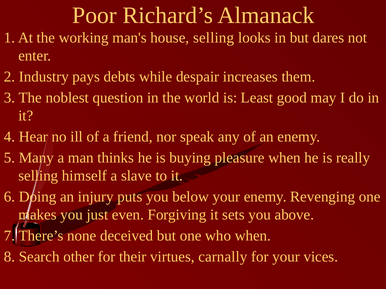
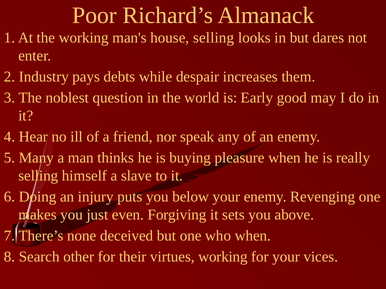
Least: Least -> Early (257, 98)
virtues carnally: carnally -> working (223, 257)
